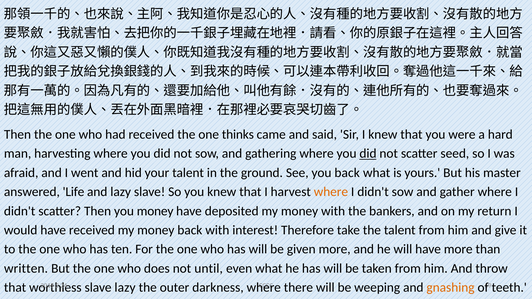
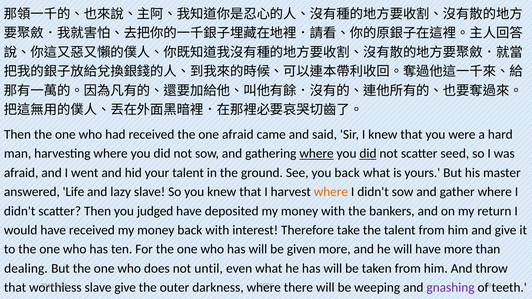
one thinks: thinks -> afraid (238, 135)
where underline: none -> present (317, 154)
you money: money -> judged (155, 211)
written: written -> dealing (26, 269)
slave lazy: lazy -> give (125, 288)
gnashing colour: orange -> purple (450, 288)
